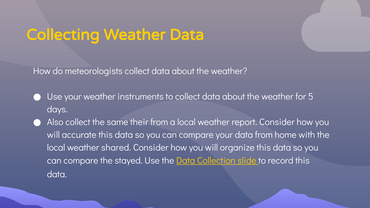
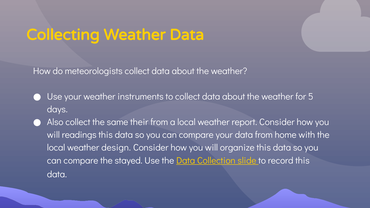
accurate: accurate -> readings (79, 135)
shared: shared -> design (116, 148)
